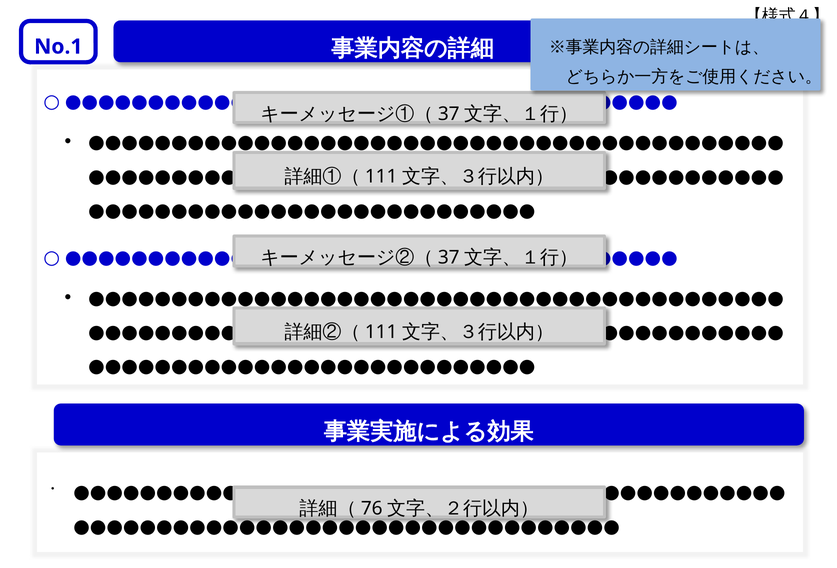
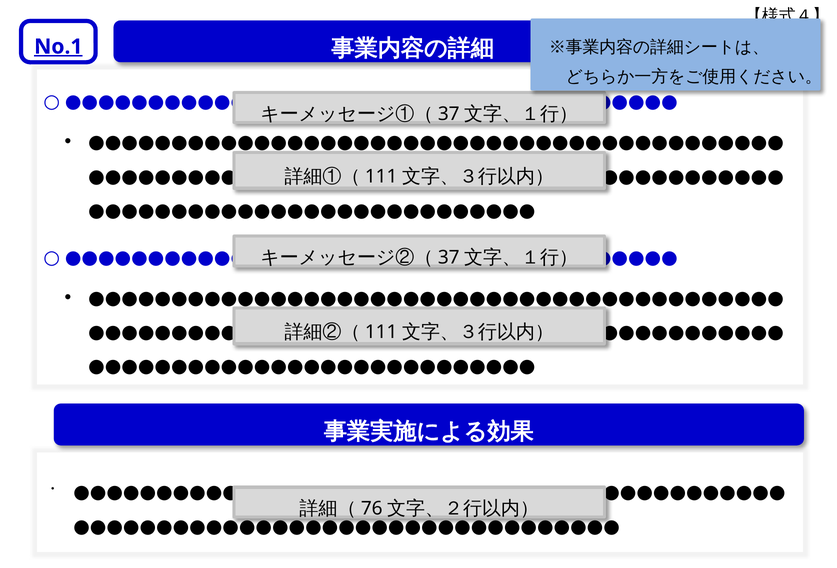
No.1 underline: none -> present (58, 47)
